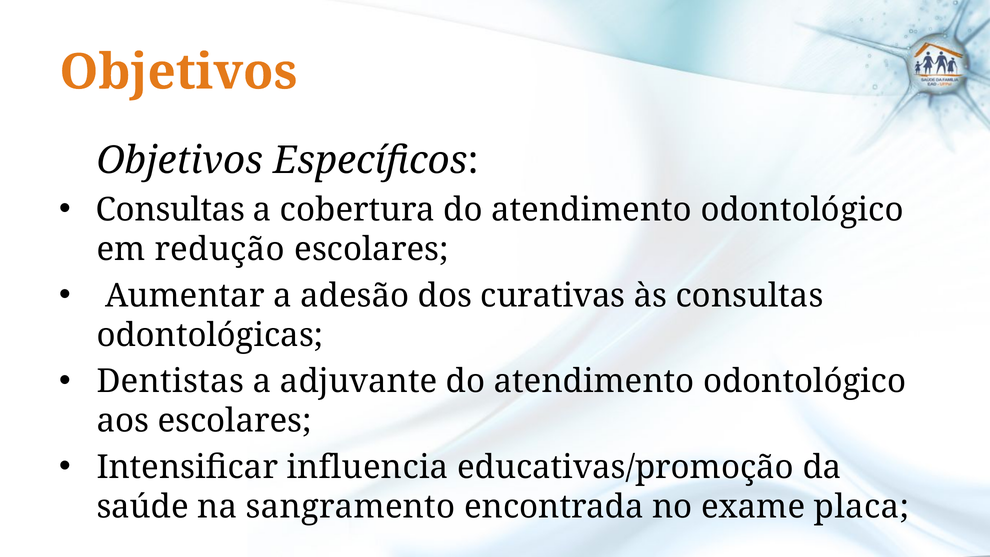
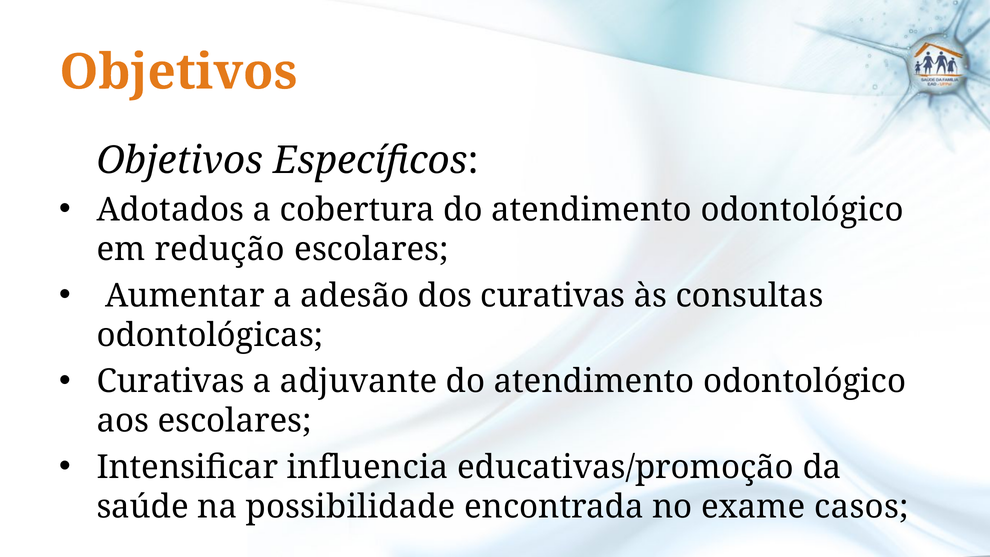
Consultas: Consultas -> Adotados (170, 210)
Dentistas: Dentistas -> Curativas (171, 381)
sangramento: sangramento -> possibilidade (351, 507)
placa: placa -> casos (861, 507)
